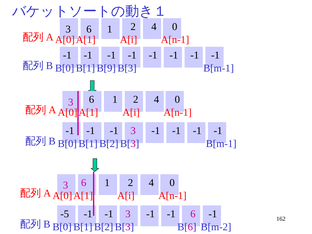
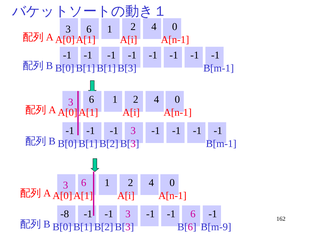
B[9: B[9 -> B[1 (106, 68)
-5: -5 -> -8 (65, 214)
B[m-2: B[m-2 -> B[m-9 (216, 227)
